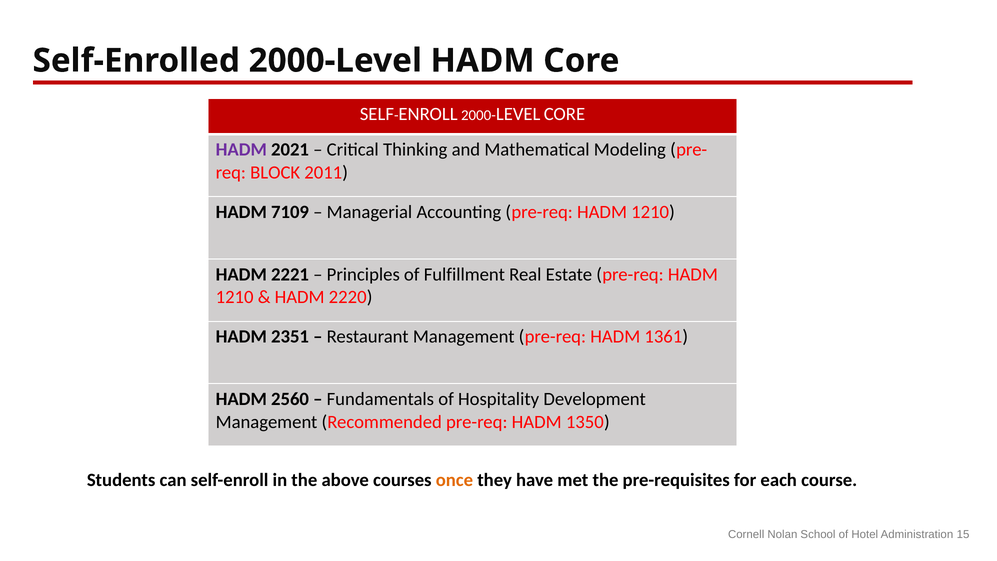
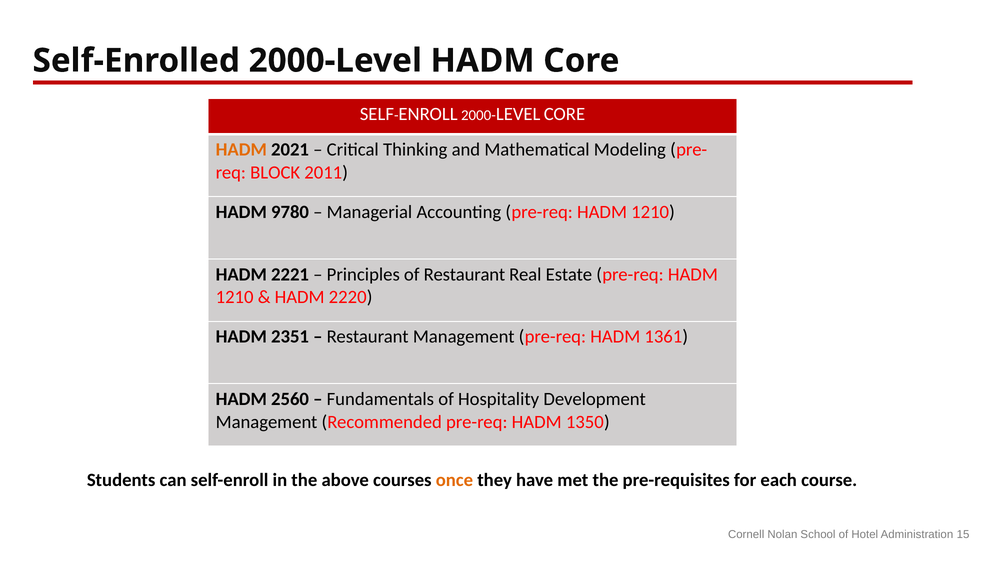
HADM colour: purple -> orange (241, 150)
7109: 7109 -> 9780 (290, 212)
of Fulfillment: Fulfillment -> Restaurant (464, 274)
